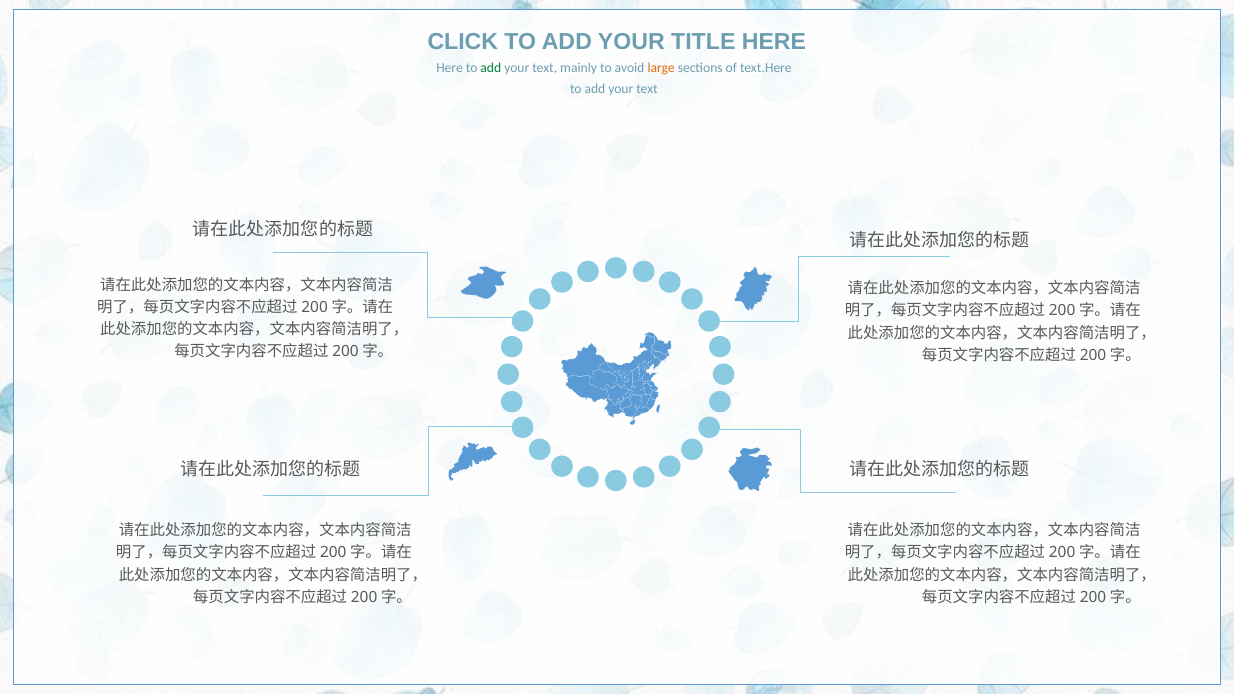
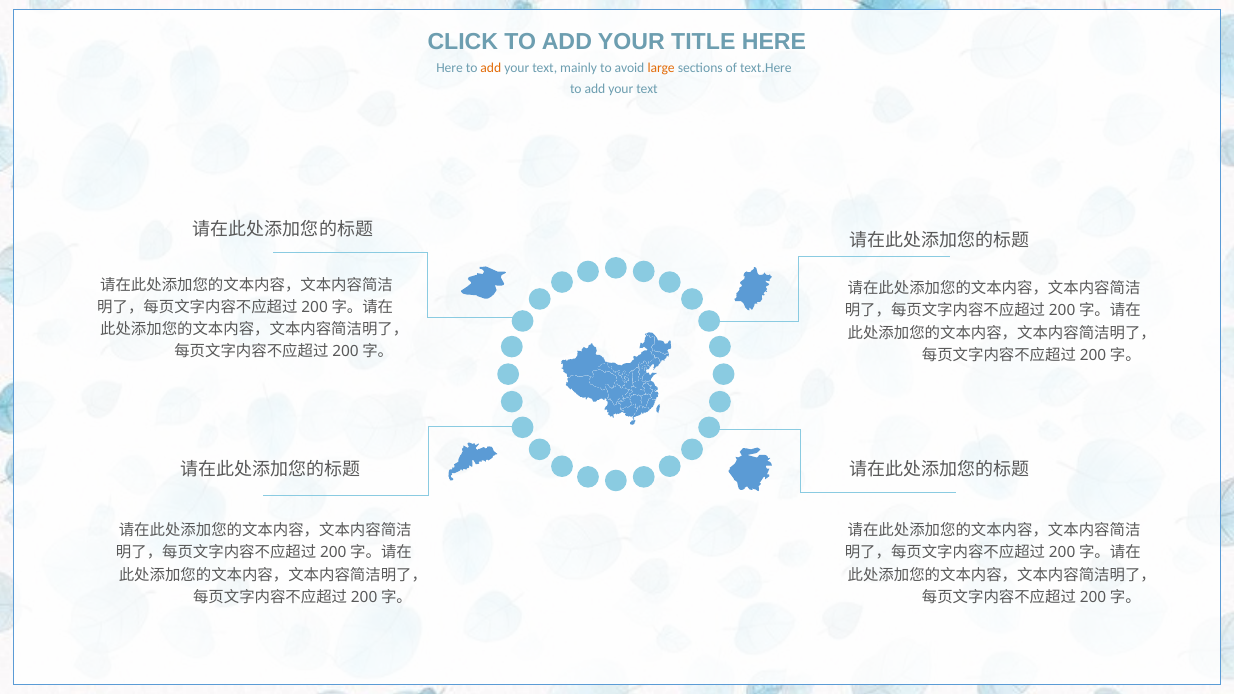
add colour: green -> orange (491, 68)
